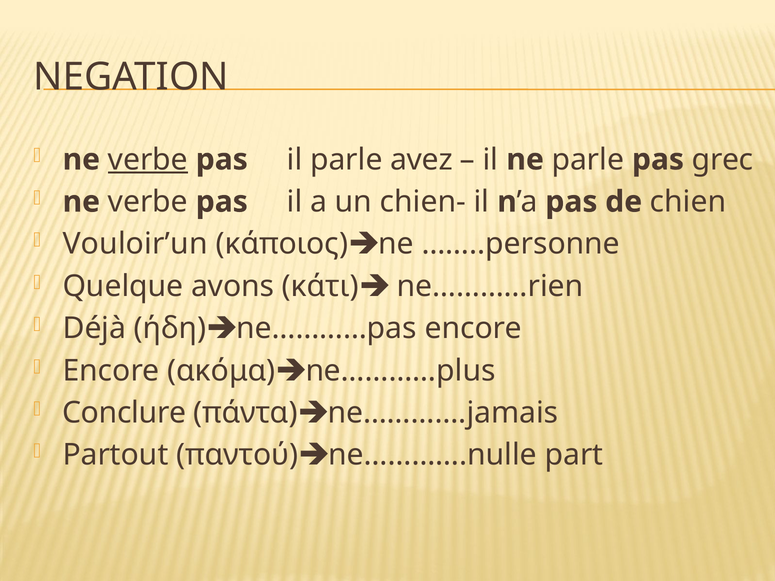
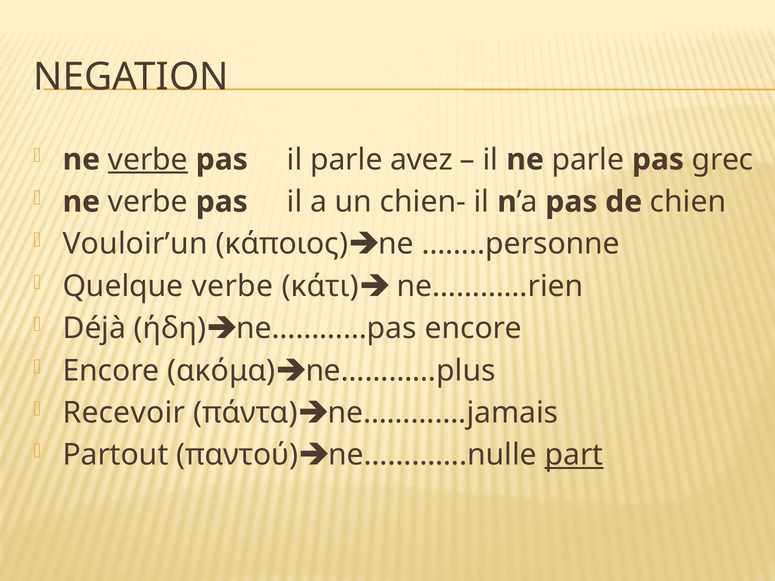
Quelque avons: avons -> verbe (232, 286)
Conclure: Conclure -> Recevoir (124, 413)
part underline: none -> present (574, 455)
